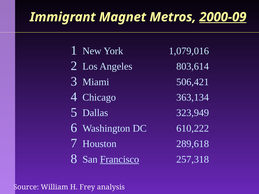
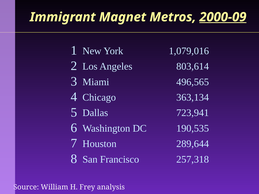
506,421: 506,421 -> 496,565 (193, 82)
323,949: 323,949 -> 723,941 (193, 113)
610,222: 610,222 -> 190,535 (193, 128)
289,618: 289,618 -> 289,644 (193, 144)
Francisco underline: present -> none (120, 159)
